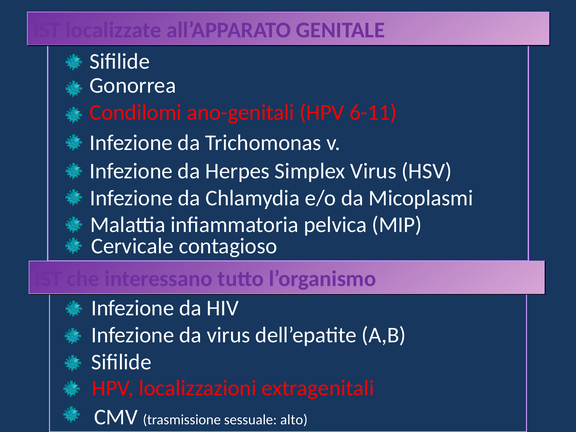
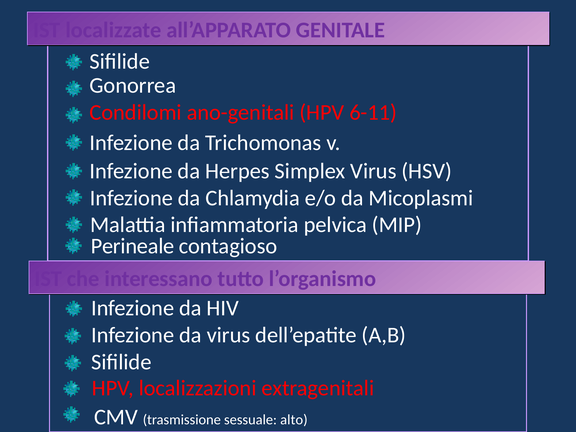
Cervicale: Cervicale -> Perineale (133, 246)
